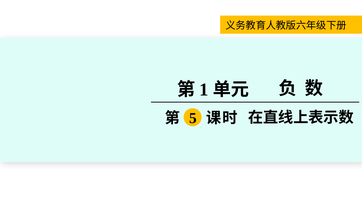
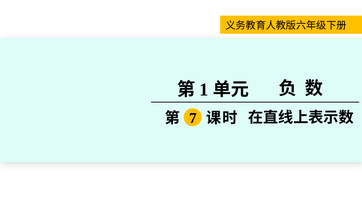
5: 5 -> 7 (193, 118)
